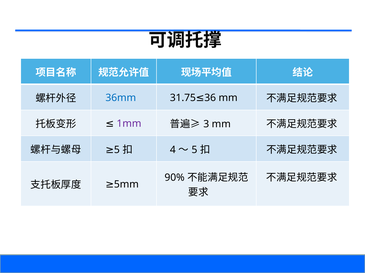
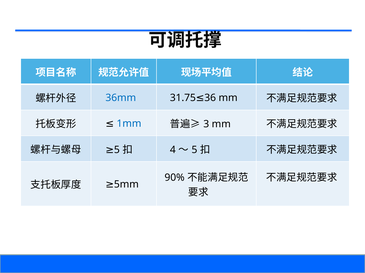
1mm colour: purple -> blue (129, 124)
